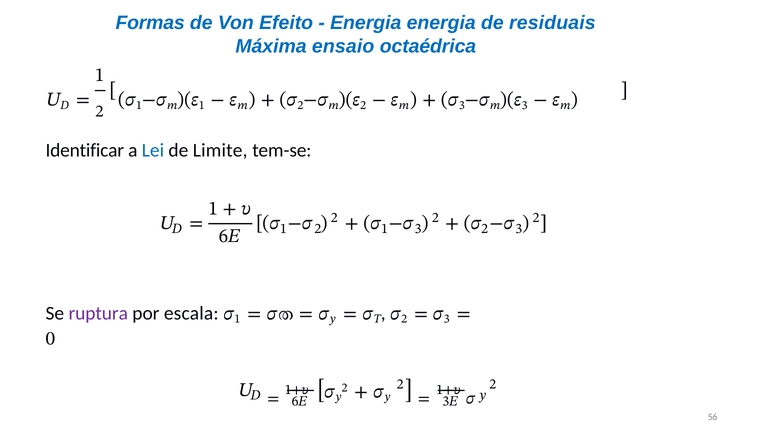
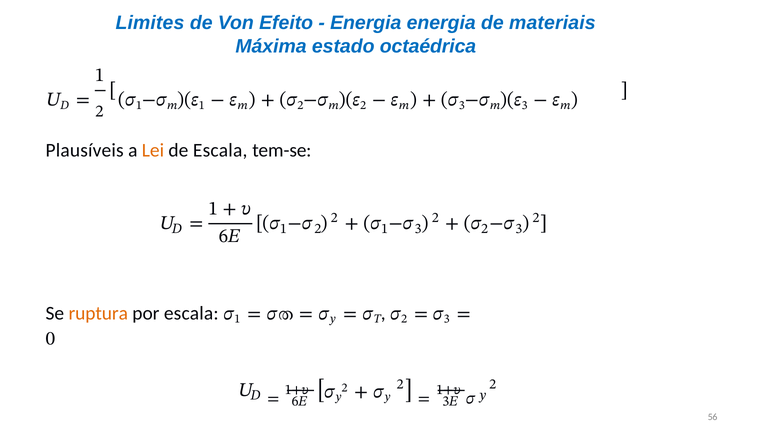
Formas: Formas -> Limites (150, 23)
residuais: residuais -> materiais (552, 23)
ensaio: ensaio -> estado (343, 46)
Identificar: Identificar -> Plausíveis (85, 151)
Lei colour: blue -> orange (153, 151)
de Limite: Limite -> Escala (220, 151)
ruptura colour: purple -> orange (98, 313)
